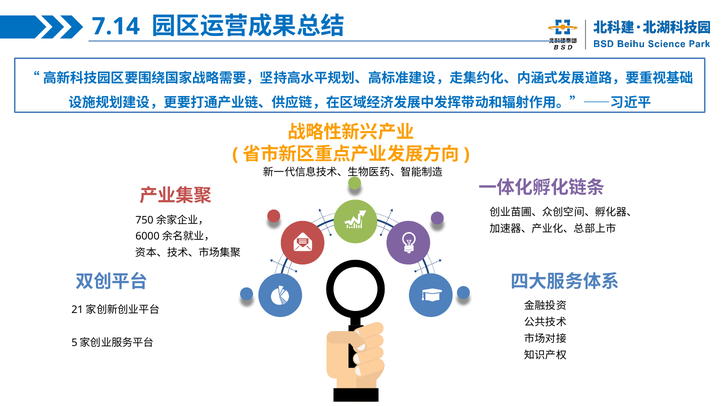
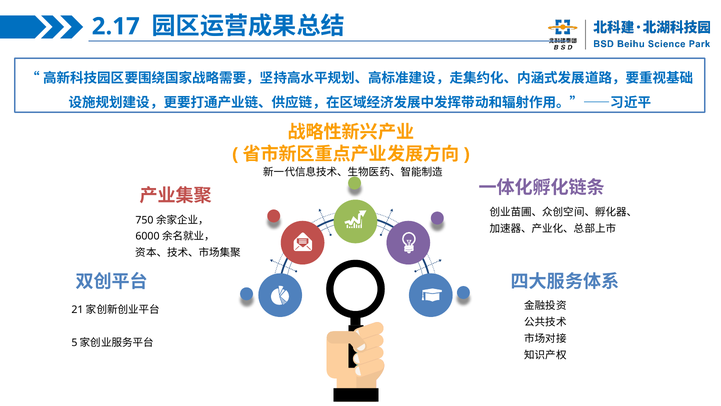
7.14: 7.14 -> 2.17 (116, 26)
